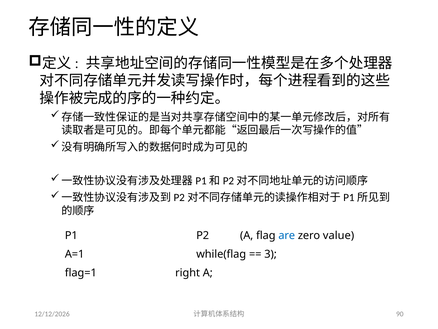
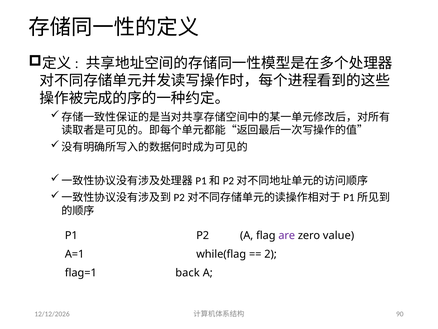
are colour: blue -> purple (287, 235)
3: 3 -> 2 (271, 254)
right: right -> back (188, 273)
